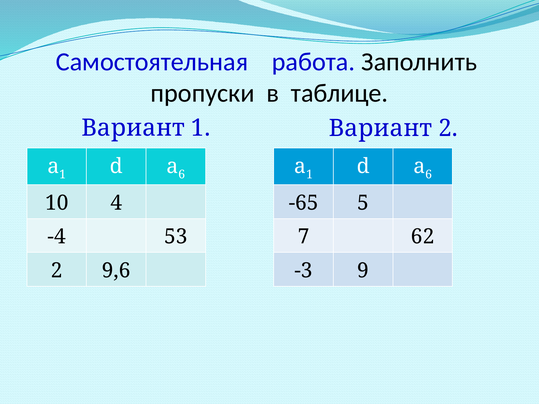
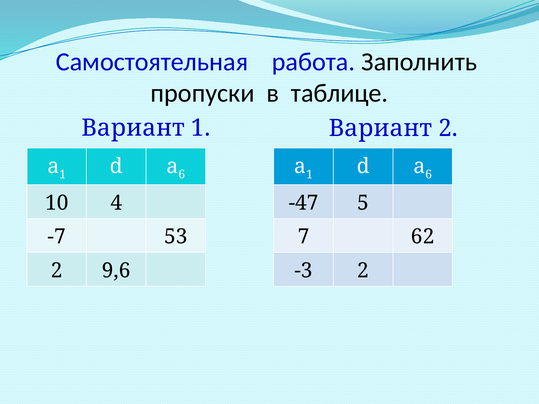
-65: -65 -> -47 (304, 203)
-4: -4 -> -7 (57, 237)
-3 9: 9 -> 2 (363, 271)
